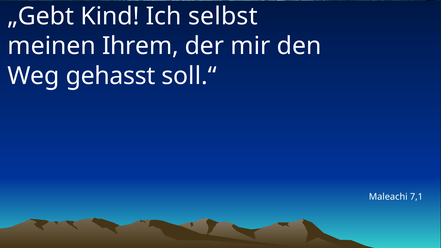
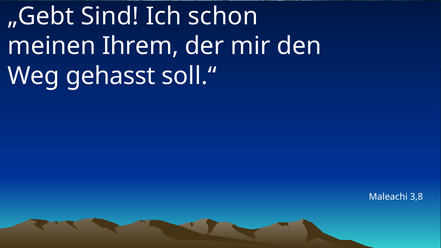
Kind: Kind -> Sind (110, 16)
selbst: selbst -> schon (223, 16)
7,1: 7,1 -> 3,8 (416, 197)
